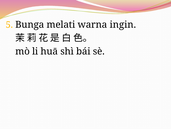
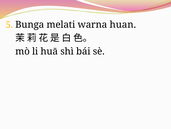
ingin: ingin -> huan (123, 25)
